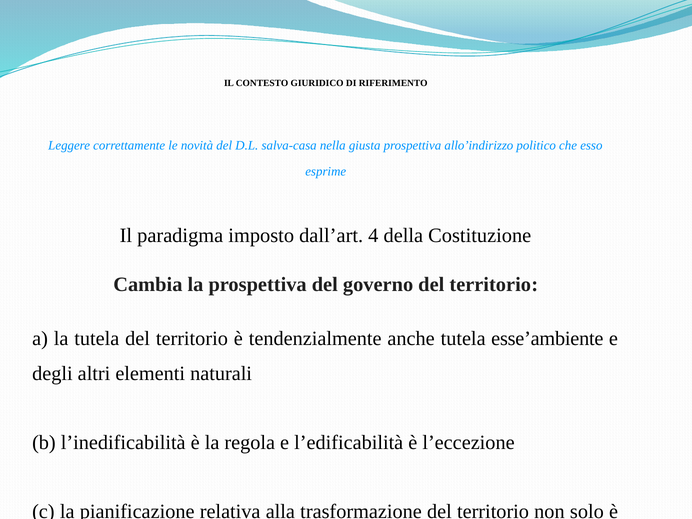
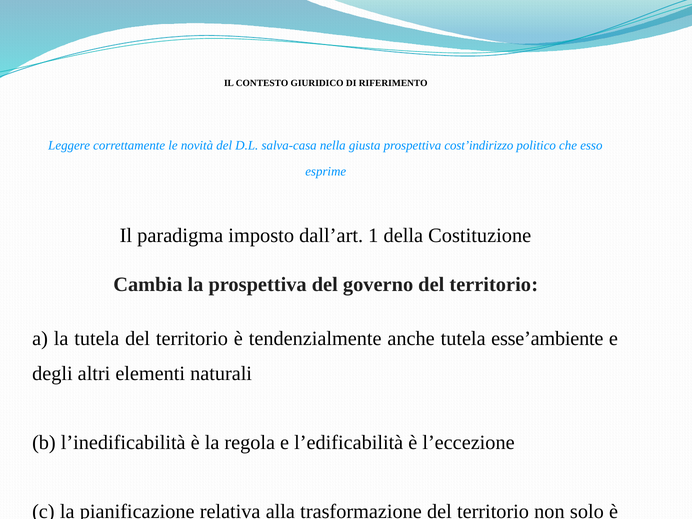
allo’indirizzo: allo’indirizzo -> cost’indirizzo (479, 146)
4: 4 -> 1 (373, 235)
